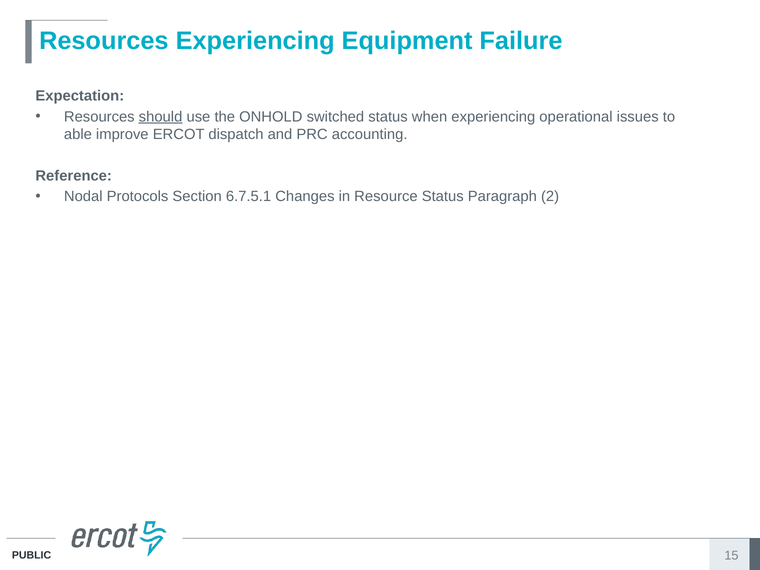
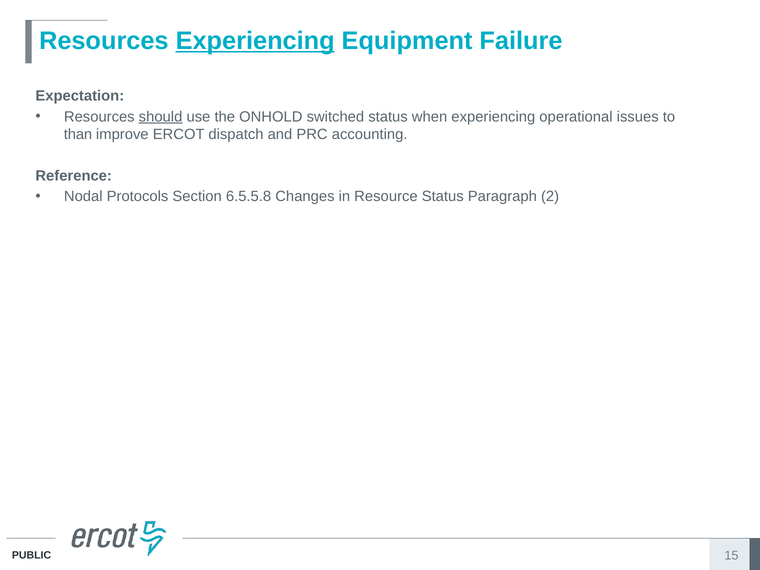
Experiencing underline: none -> present (255, 41)
able: able -> than (78, 134)
6.7.5.1: 6.7.5.1 -> 6.5.5.8 (249, 197)
